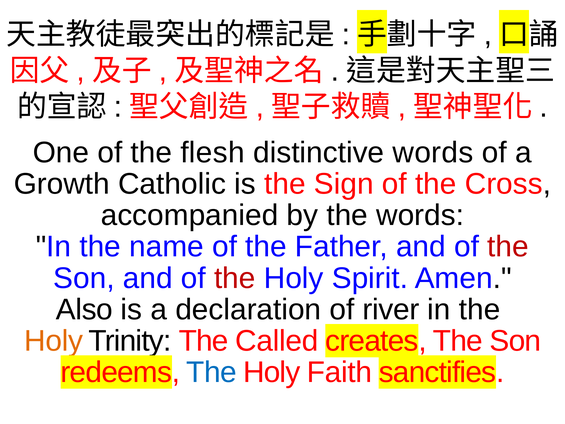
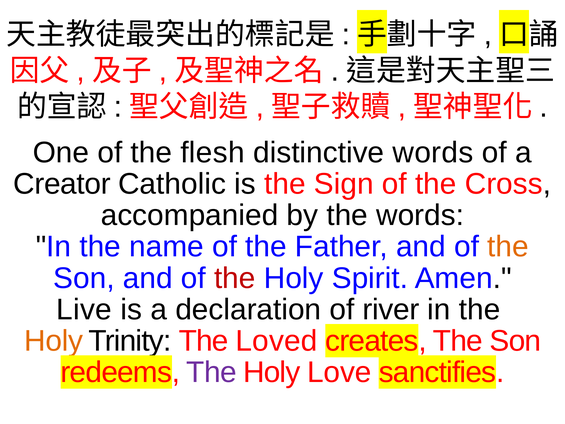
Growth: Growth -> Creator (62, 184)
the colour: red -> orange (508, 247)
Also: Also -> Live (84, 309)
Called: Called -> Loved (276, 341)
The colour: blue -> purple (212, 372)
Faith: Faith -> Love (339, 372)
